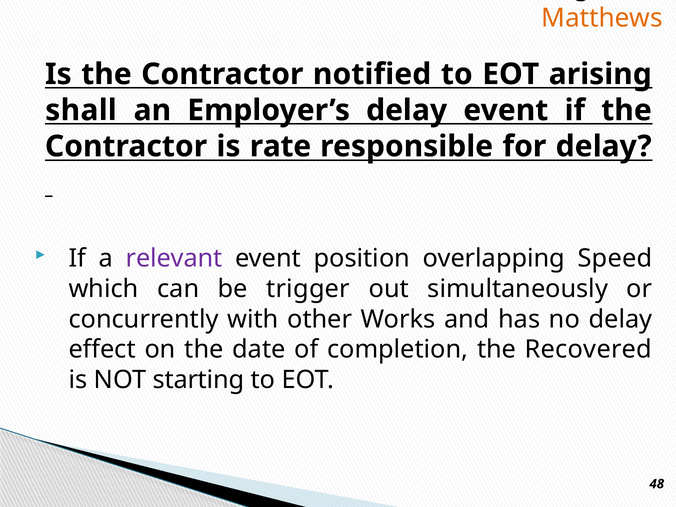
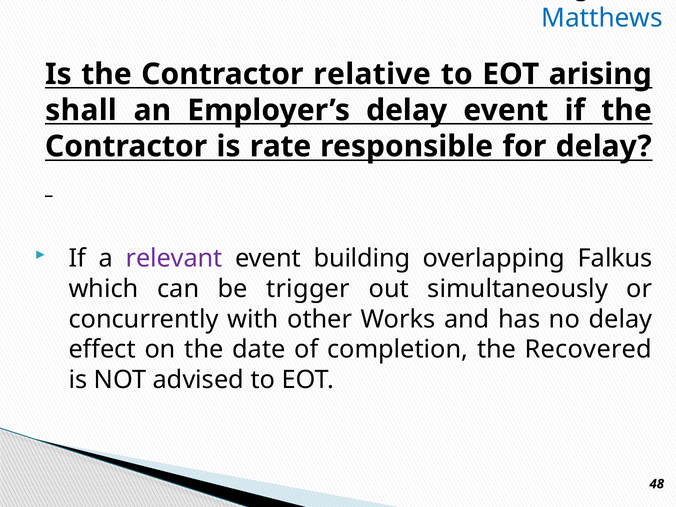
Matthews colour: orange -> blue (602, 18)
notified: notified -> relative (372, 74)
position: position -> building (362, 258)
Speed: Speed -> Falkus (615, 258)
starting: starting -> advised (198, 380)
